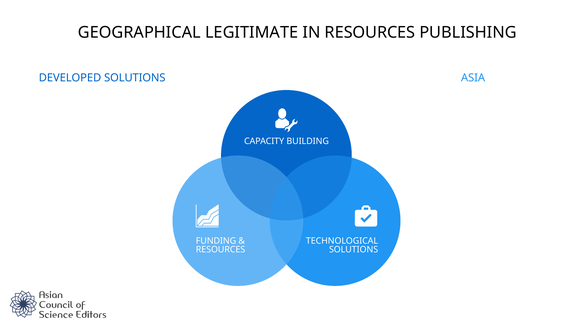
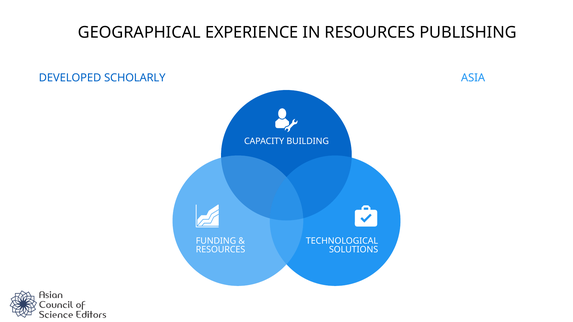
LEGITIMATE: LEGITIMATE -> EXPERIENCE (252, 33)
DEVELOPED SOLUTIONS: SOLUTIONS -> SCHOLARLY (135, 78)
